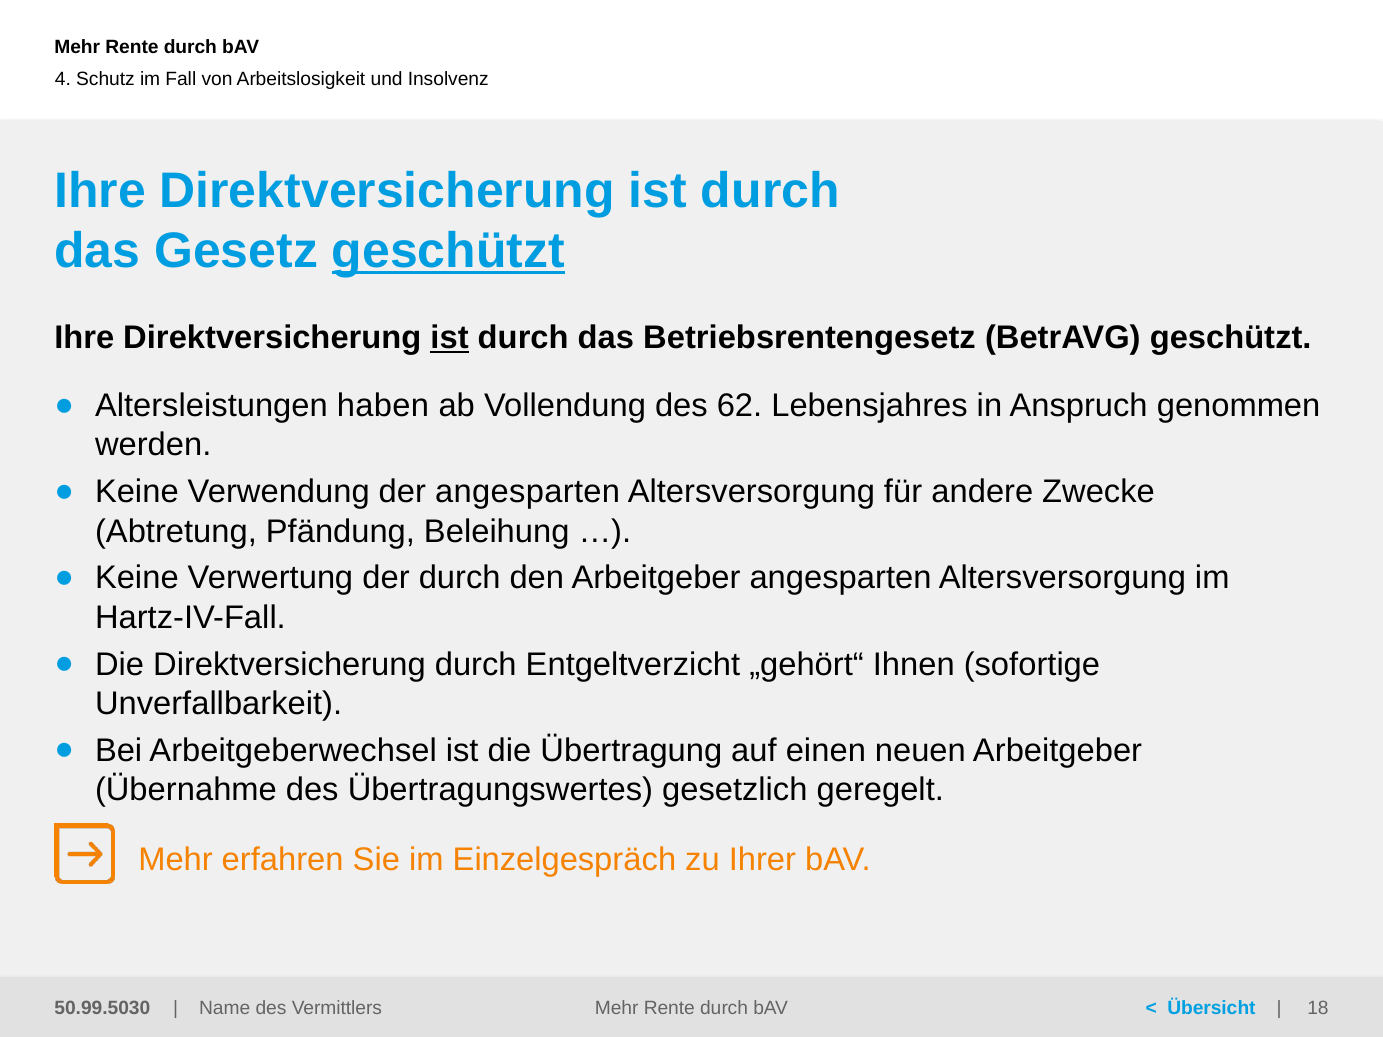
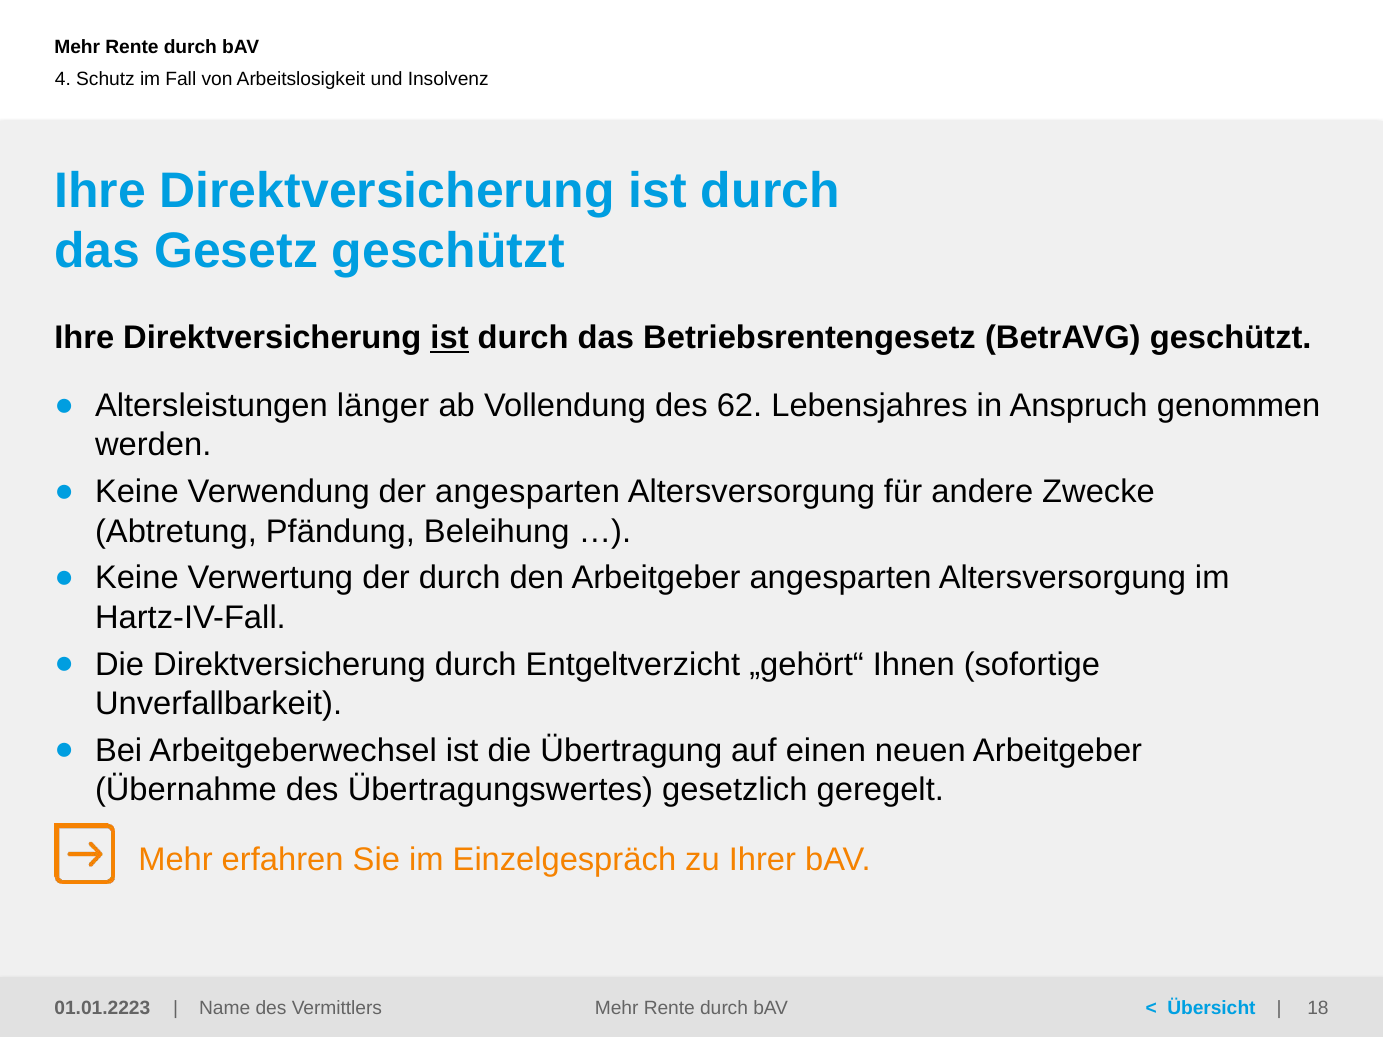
geschützt underline: present -> none (448, 251)
haben: haben -> länger (383, 406)
50.99.5030: 50.99.5030 -> 01.01.2223 (102, 1009)
